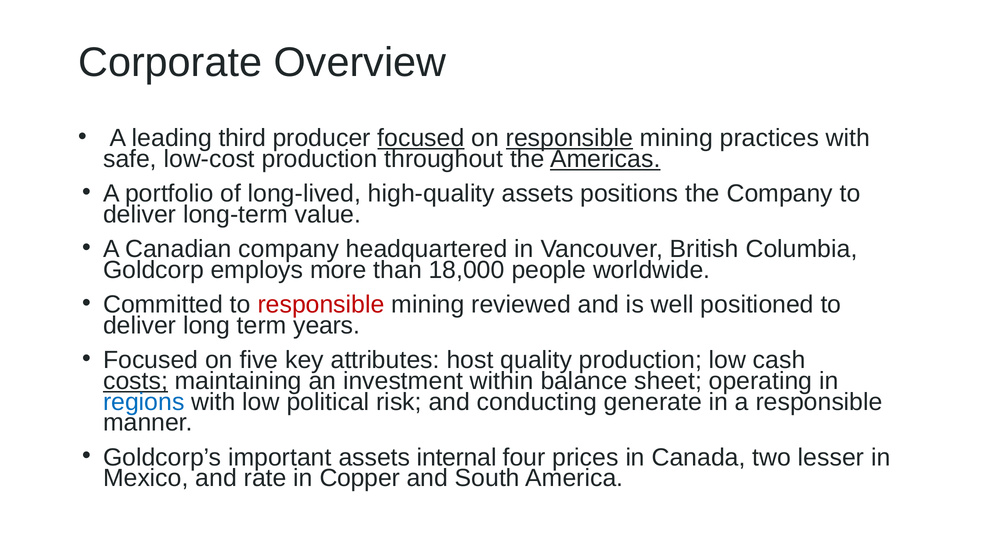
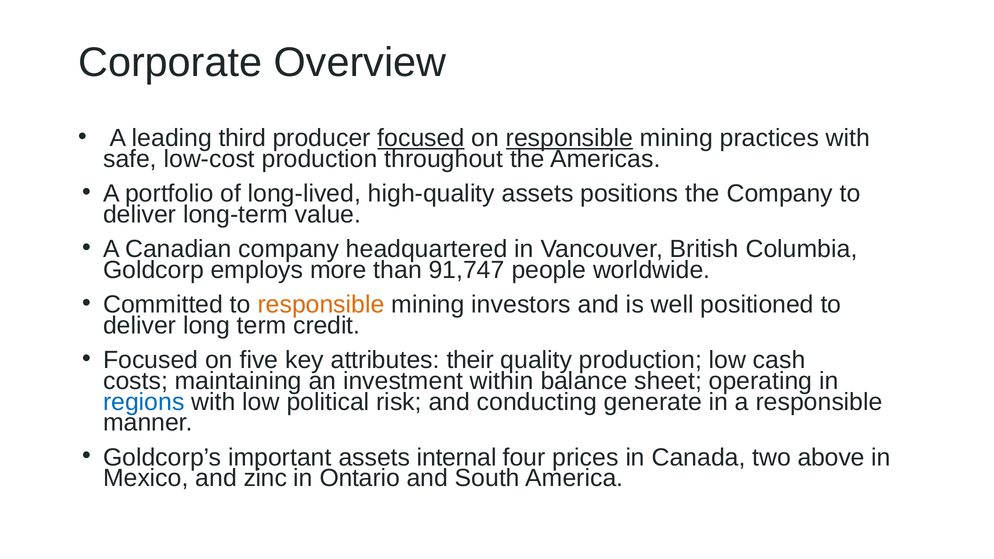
Americas underline: present -> none (605, 159)
18,000: 18,000 -> 91,747 (467, 270)
responsible colour: red -> orange (321, 305)
reviewed: reviewed -> investors (521, 305)
years: years -> credit (327, 326)
host: host -> their (470, 360)
costs underline: present -> none (136, 381)
lesser: lesser -> above (831, 457)
rate: rate -> zinc (265, 478)
Copper: Copper -> Ontario (360, 478)
